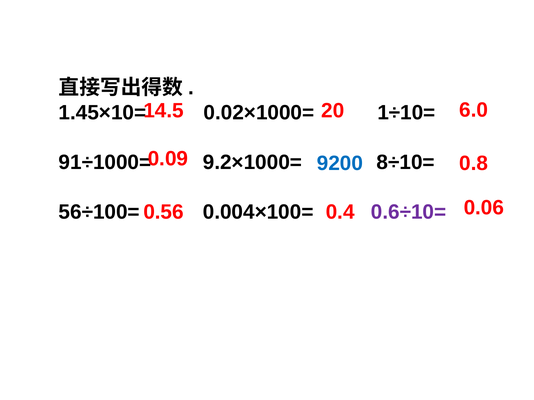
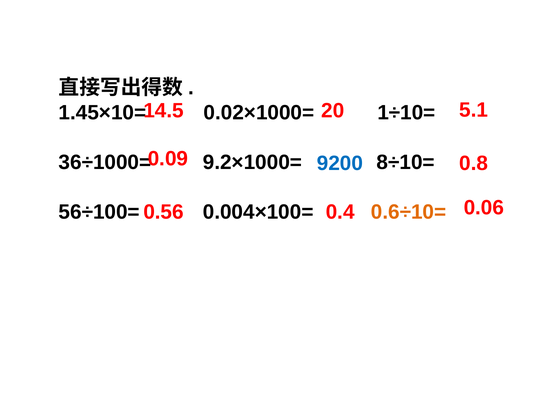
6.0: 6.0 -> 5.1 (474, 110)
91÷1000=: 91÷1000= -> 36÷1000= (105, 163)
0.6÷10= colour: purple -> orange (409, 212)
